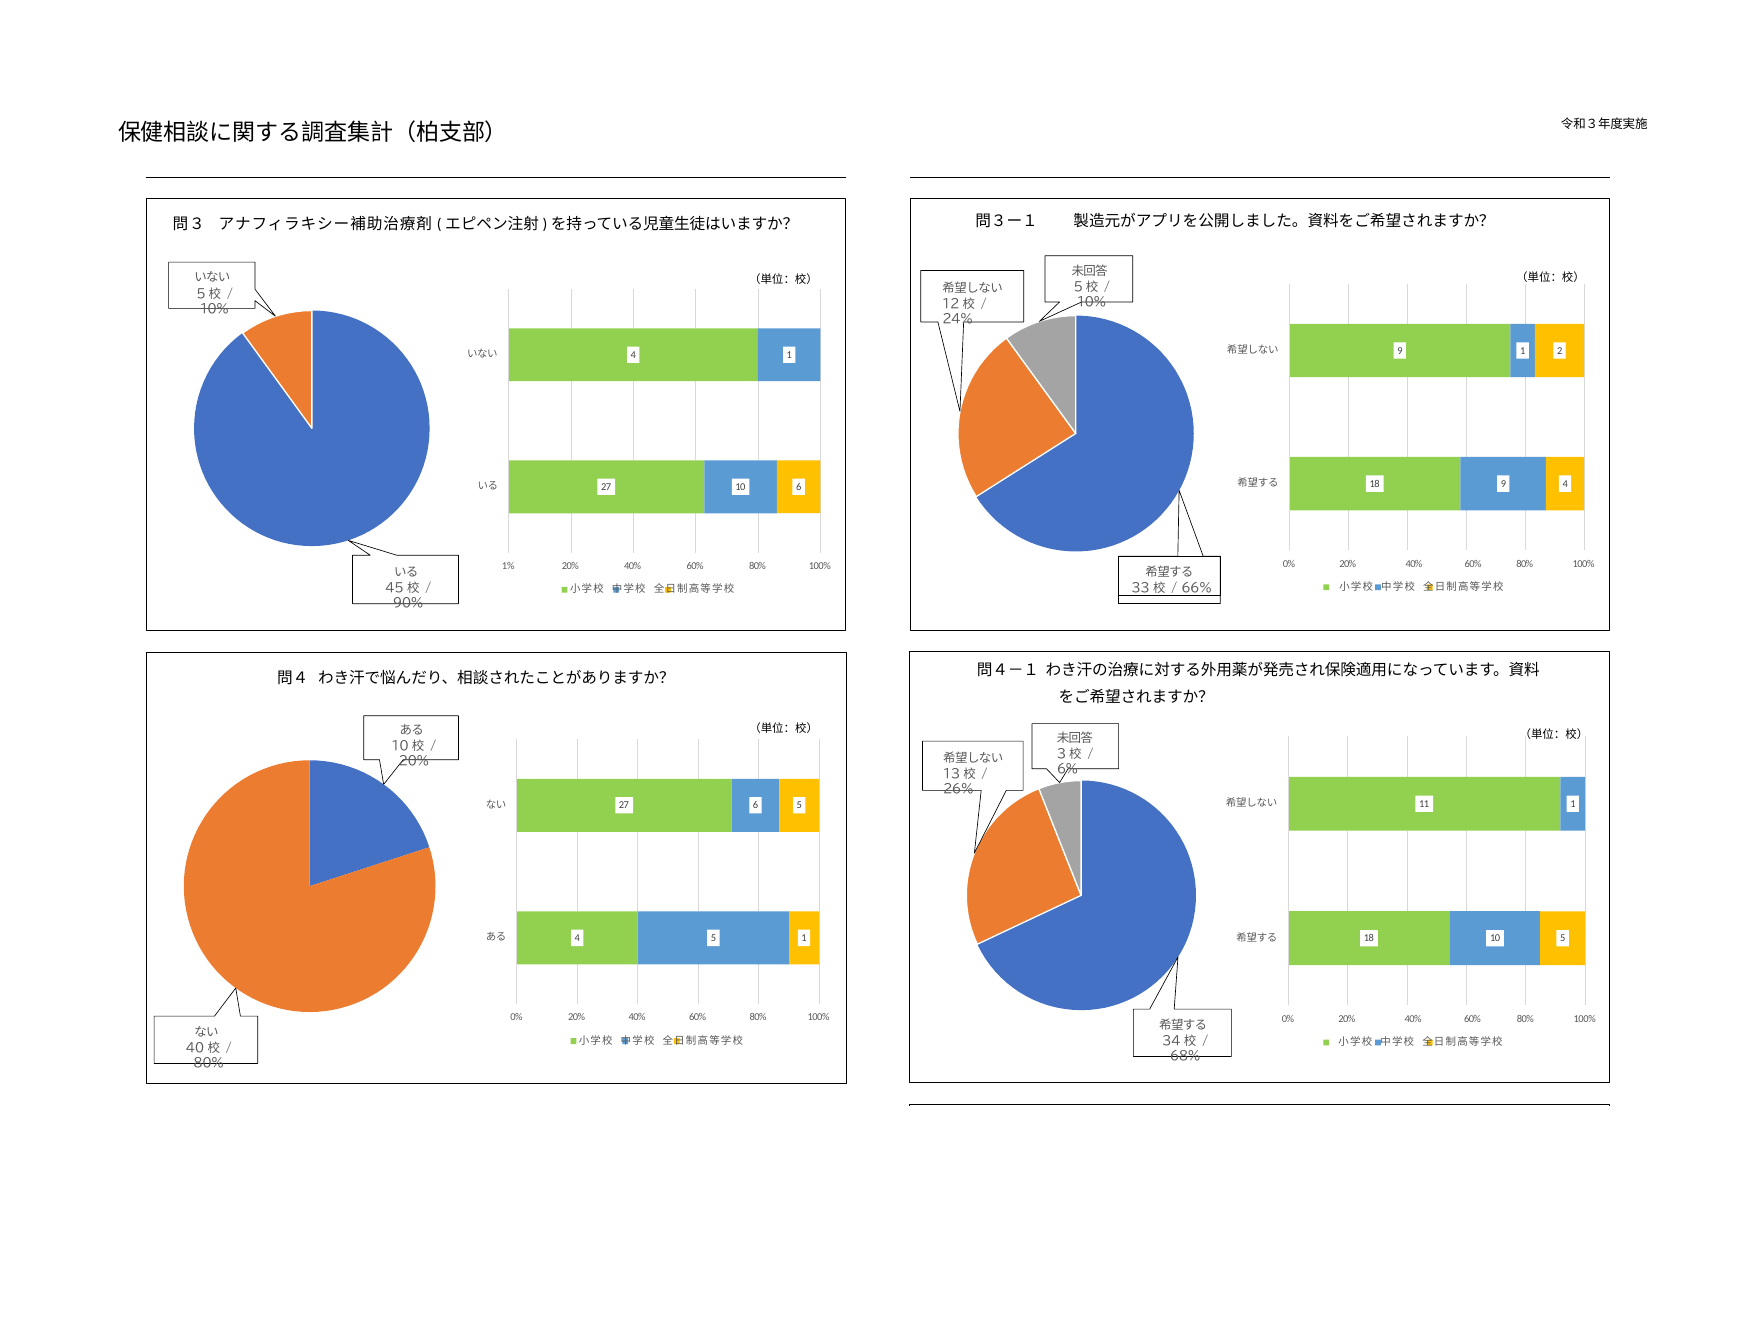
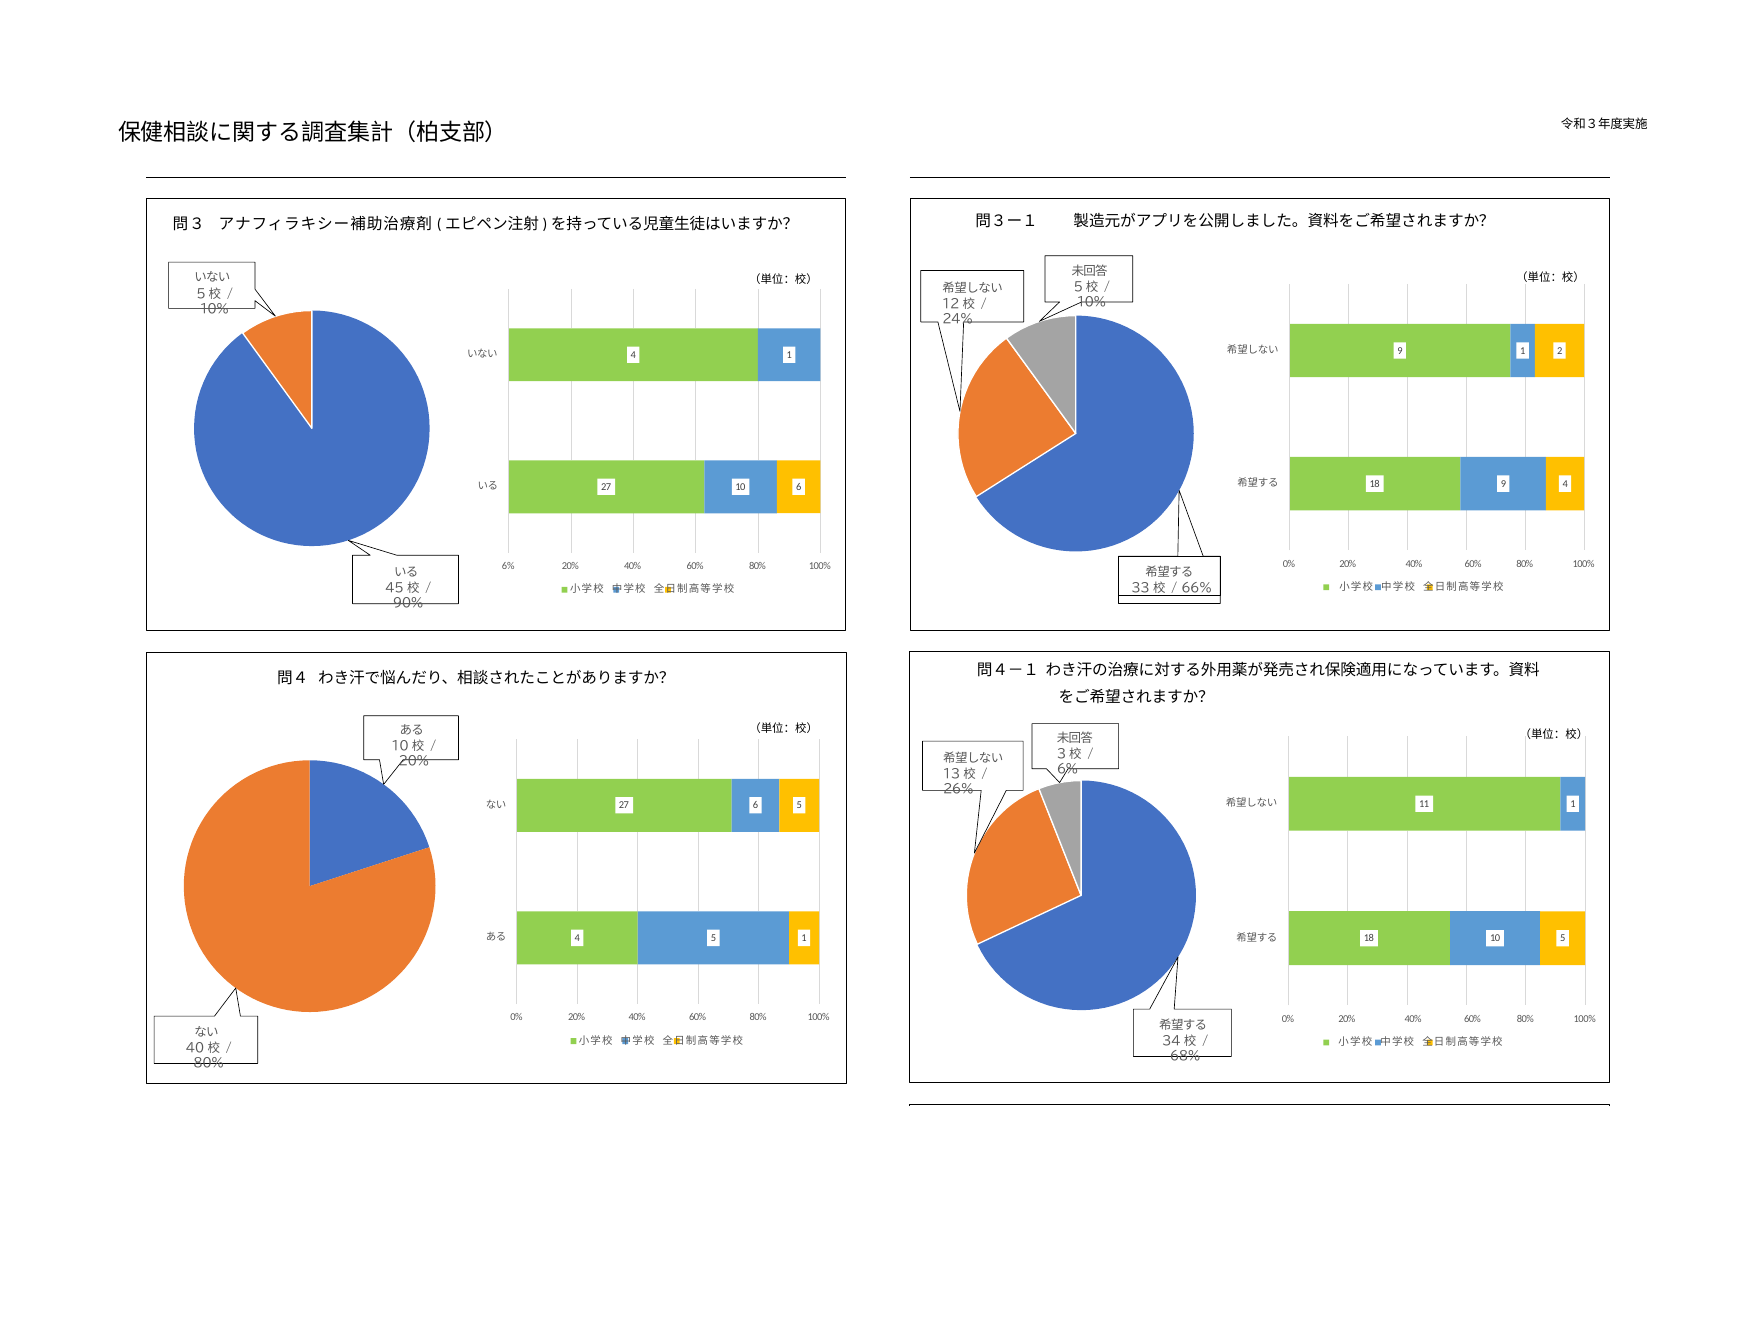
1%: 1% -> 6% (508, 566)
